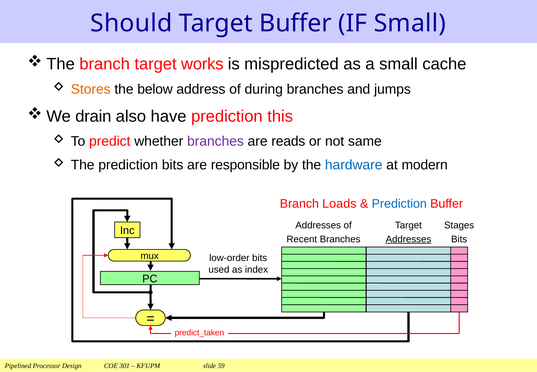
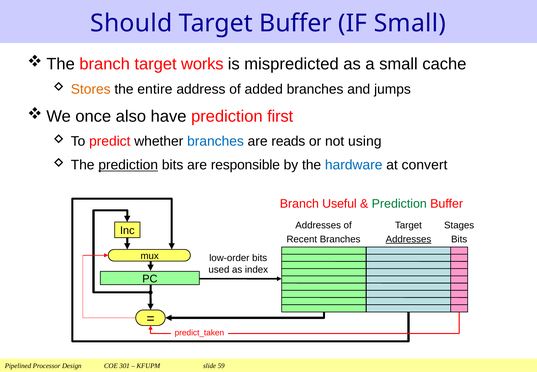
below: below -> entire (155, 89)
during: during -> added (264, 89)
drain: drain -> once (93, 116)
this: this -> first (280, 116)
branches colour: purple -> blue (215, 141)
same: same -> using (365, 141)
prediction underline: none -> present (128, 165)
modern: modern -> convert (425, 165)
Loads: Loads -> Useful (339, 204)
Prediction colour: blue -> green (399, 204)
